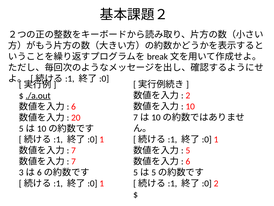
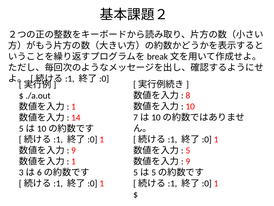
2: 2 -> 8 (188, 95)
./a.out underline: present -> none (38, 95)
6: 6 -> 1 (74, 106)
20: 20 -> 14 (76, 117)
7: 7 -> 9 (74, 150)
6: 6 -> 9 (188, 161)
7: 7 -> 1 (74, 161)
2: 2 -> 1 (216, 183)
